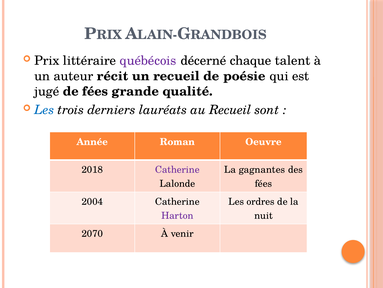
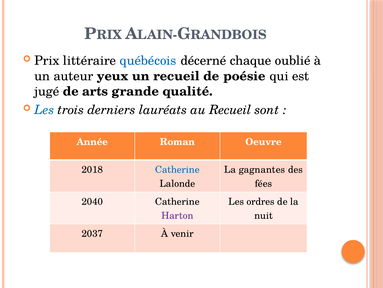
québécois colour: purple -> blue (148, 61)
talent: talent -> oublié (293, 61)
récit: récit -> yeux (113, 76)
de fées: fées -> arts (95, 91)
Catherine colour: purple -> blue (177, 169)
2004: 2004 -> 2040 (92, 201)
2070: 2070 -> 2037 (92, 233)
